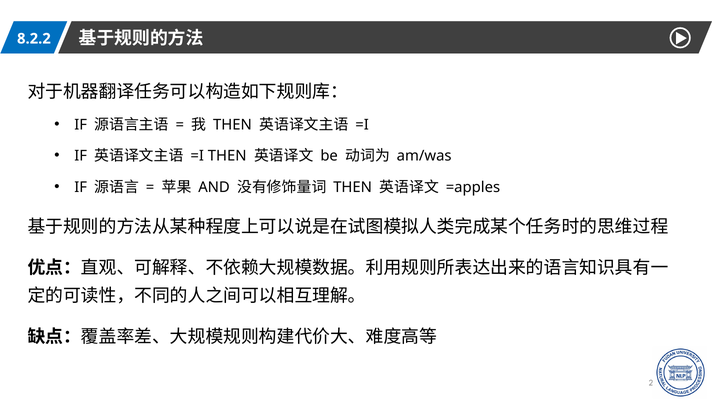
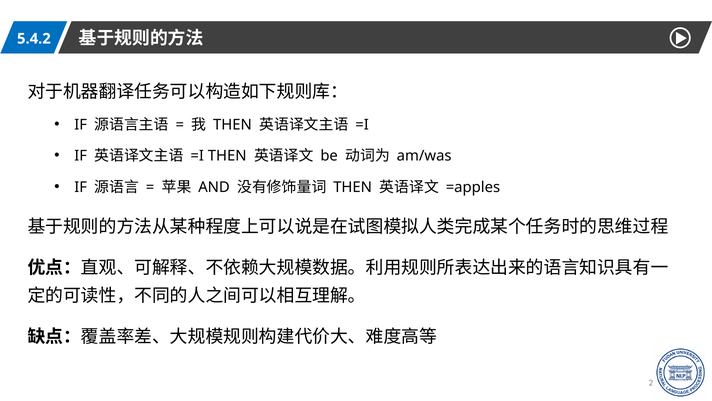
8.2.2: 8.2.2 -> 5.4.2 (34, 39)
